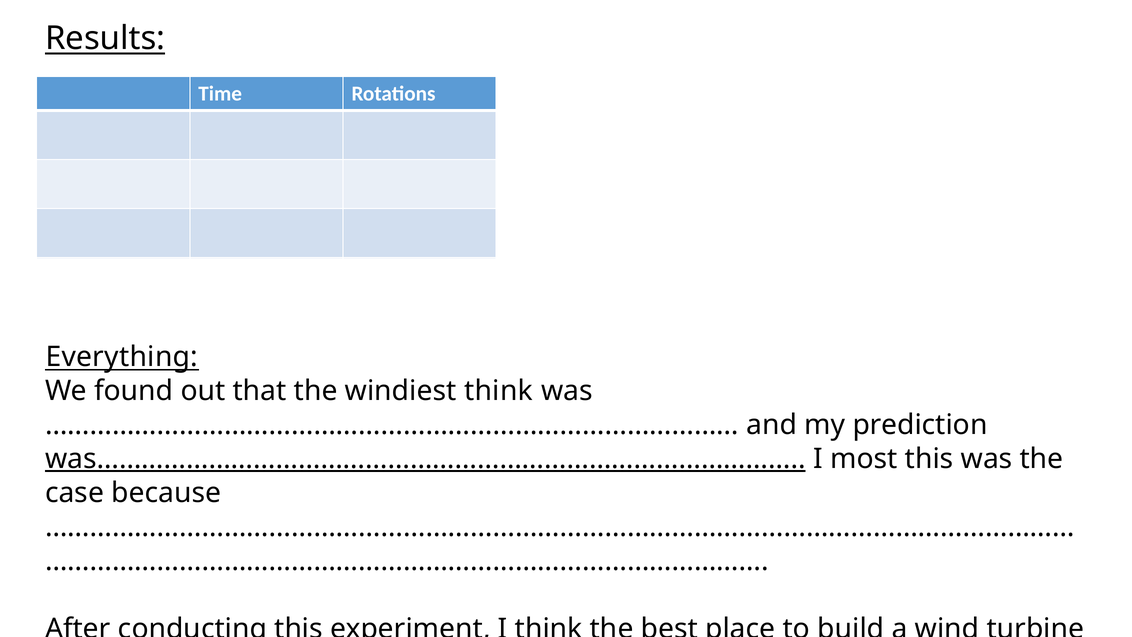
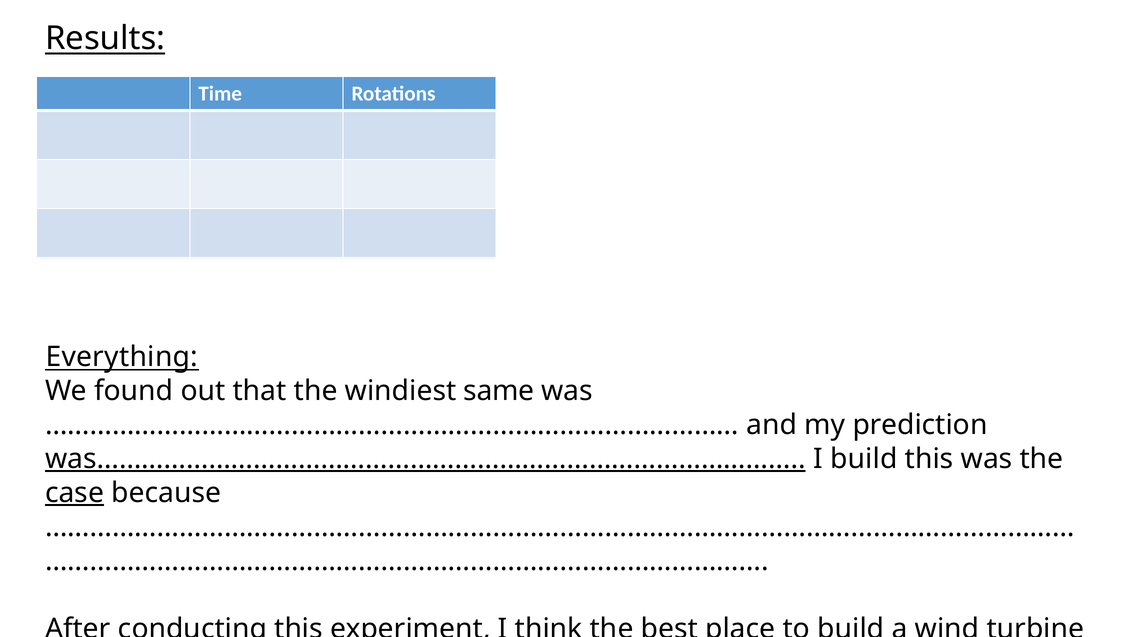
windiest think: think -> same (499, 391)
I most: most -> build (864, 459)
case underline: none -> present (75, 493)
